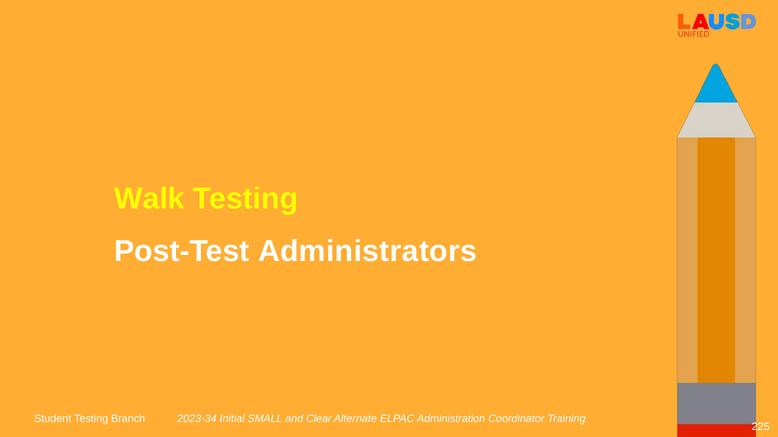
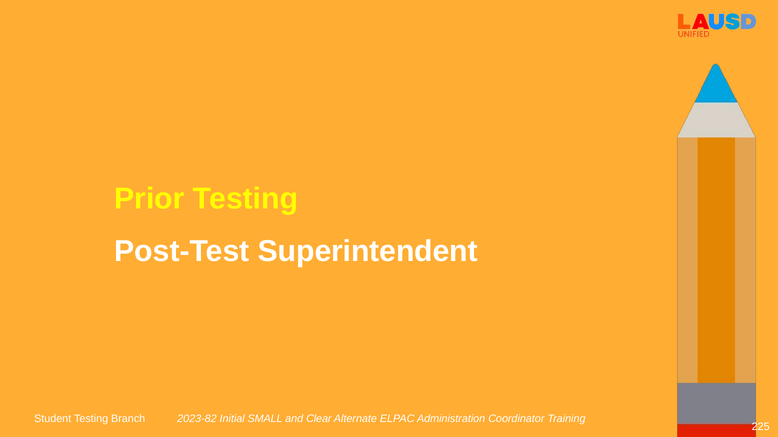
Walk: Walk -> Prior (149, 199)
Administrators: Administrators -> Superintendent (368, 251)
2023-34: 2023-34 -> 2023-82 (197, 419)
